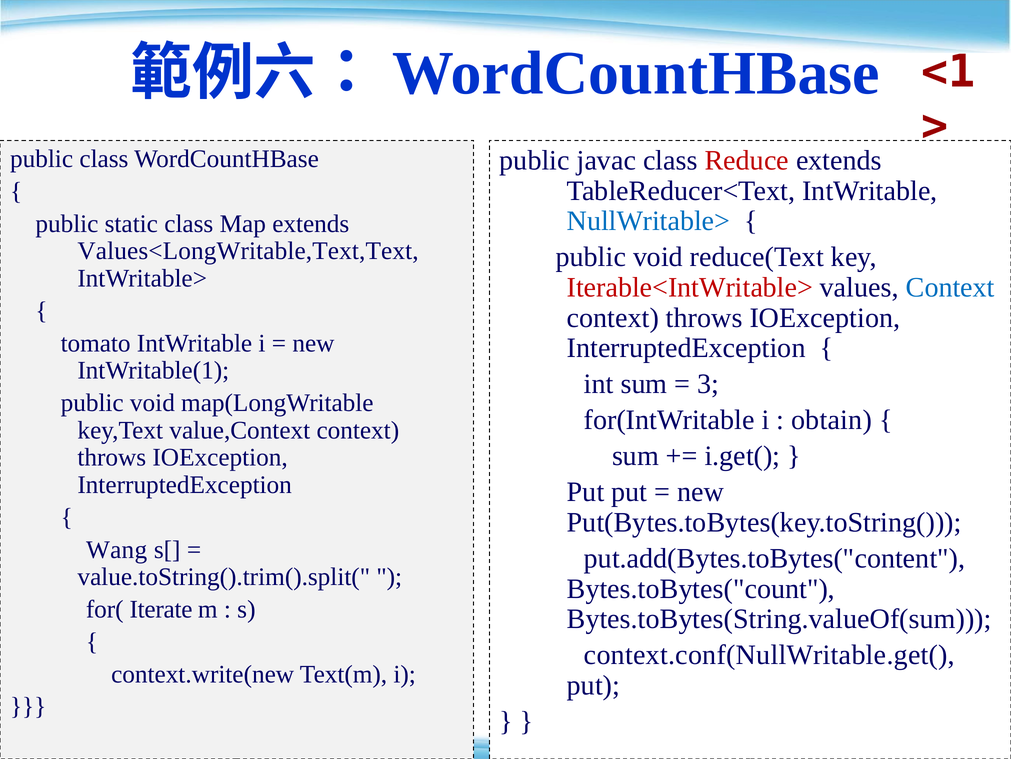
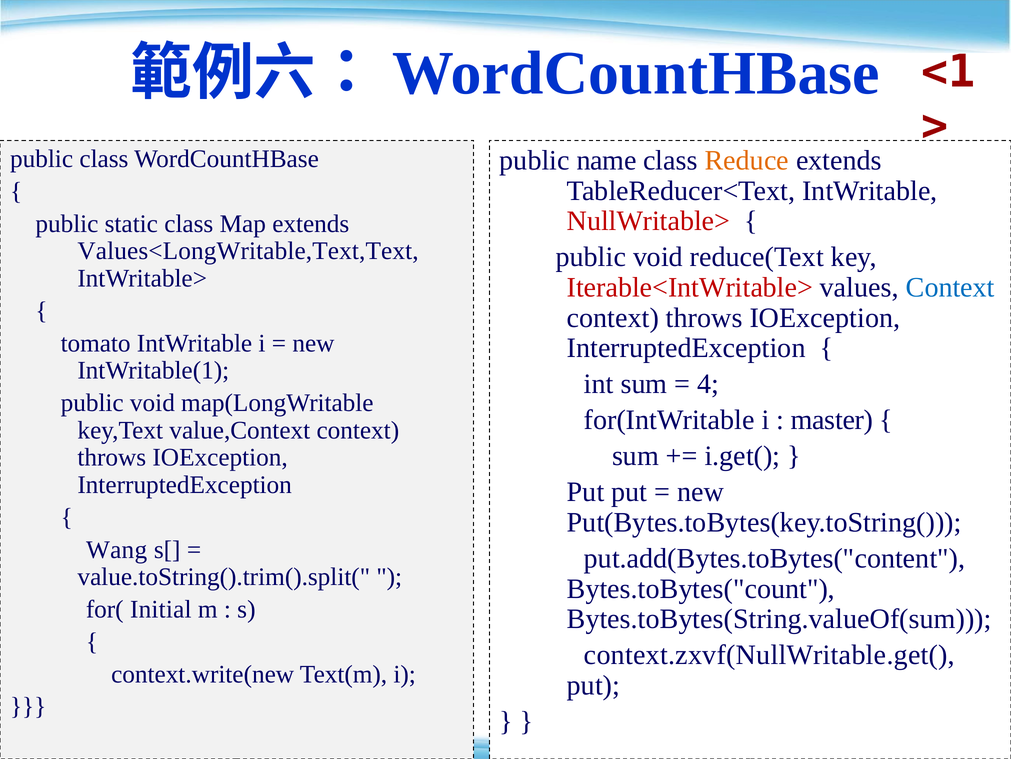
javac: javac -> name (607, 160)
Reduce colour: red -> orange (747, 160)
NullWritable> colour: blue -> red (648, 221)
3: 3 -> 4 (708, 384)
obtain: obtain -> master (832, 420)
Iterate: Iterate -> Initial (161, 609)
context.conf(NullWritable.get(: context.conf(NullWritable.get( -> context.zxvf(NullWritable.get( (769, 654)
